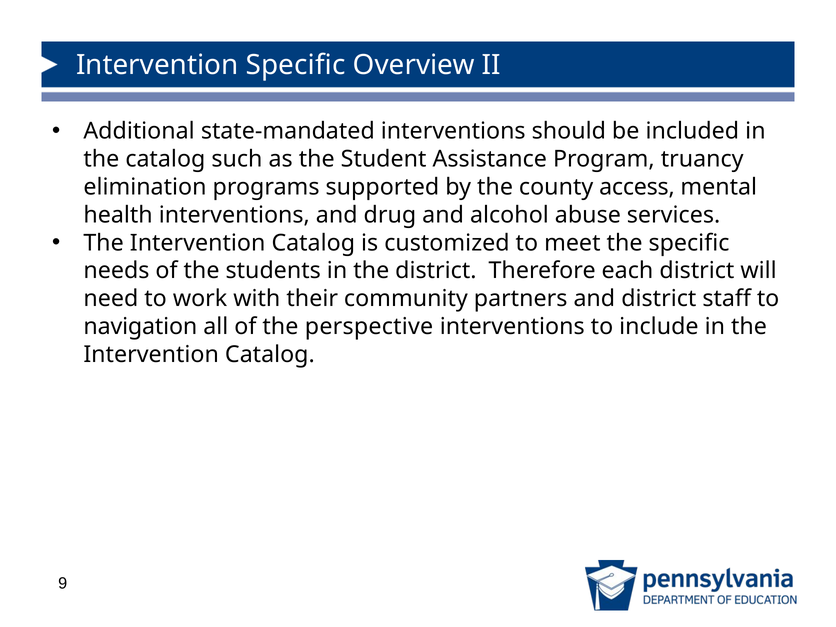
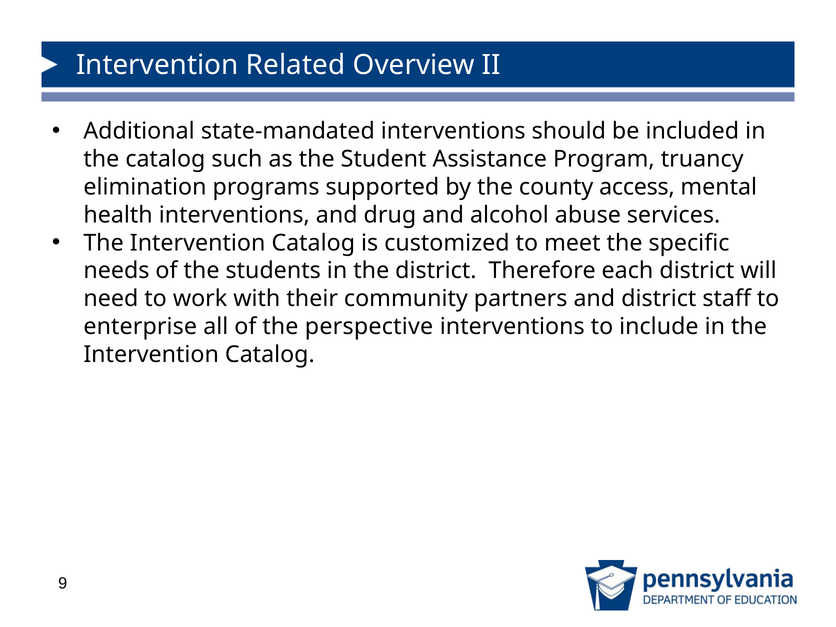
Intervention Specific: Specific -> Related (296, 65)
navigation: navigation -> enterprise (140, 327)
